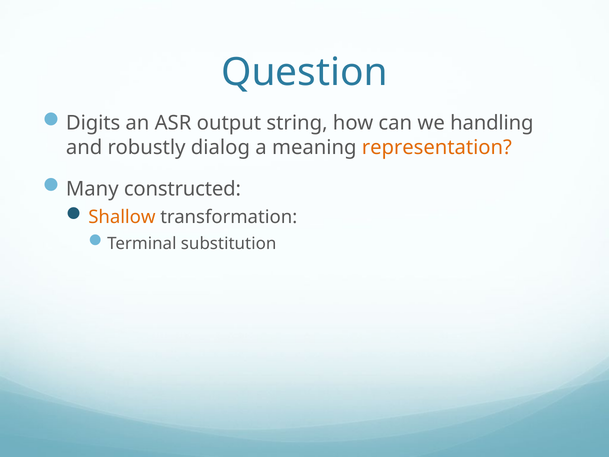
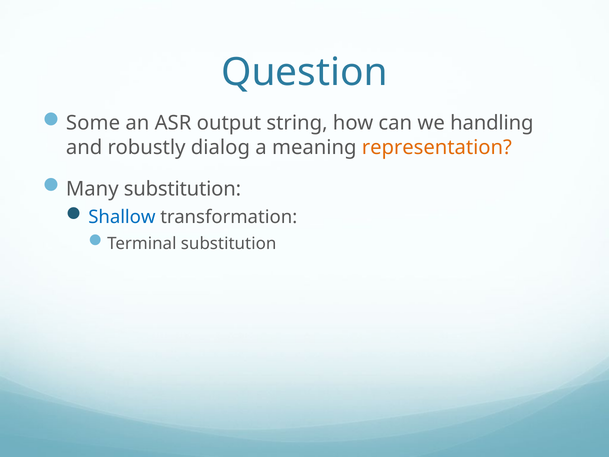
Digits: Digits -> Some (93, 123)
Many constructed: constructed -> substitution (182, 189)
Shallow colour: orange -> blue (122, 217)
